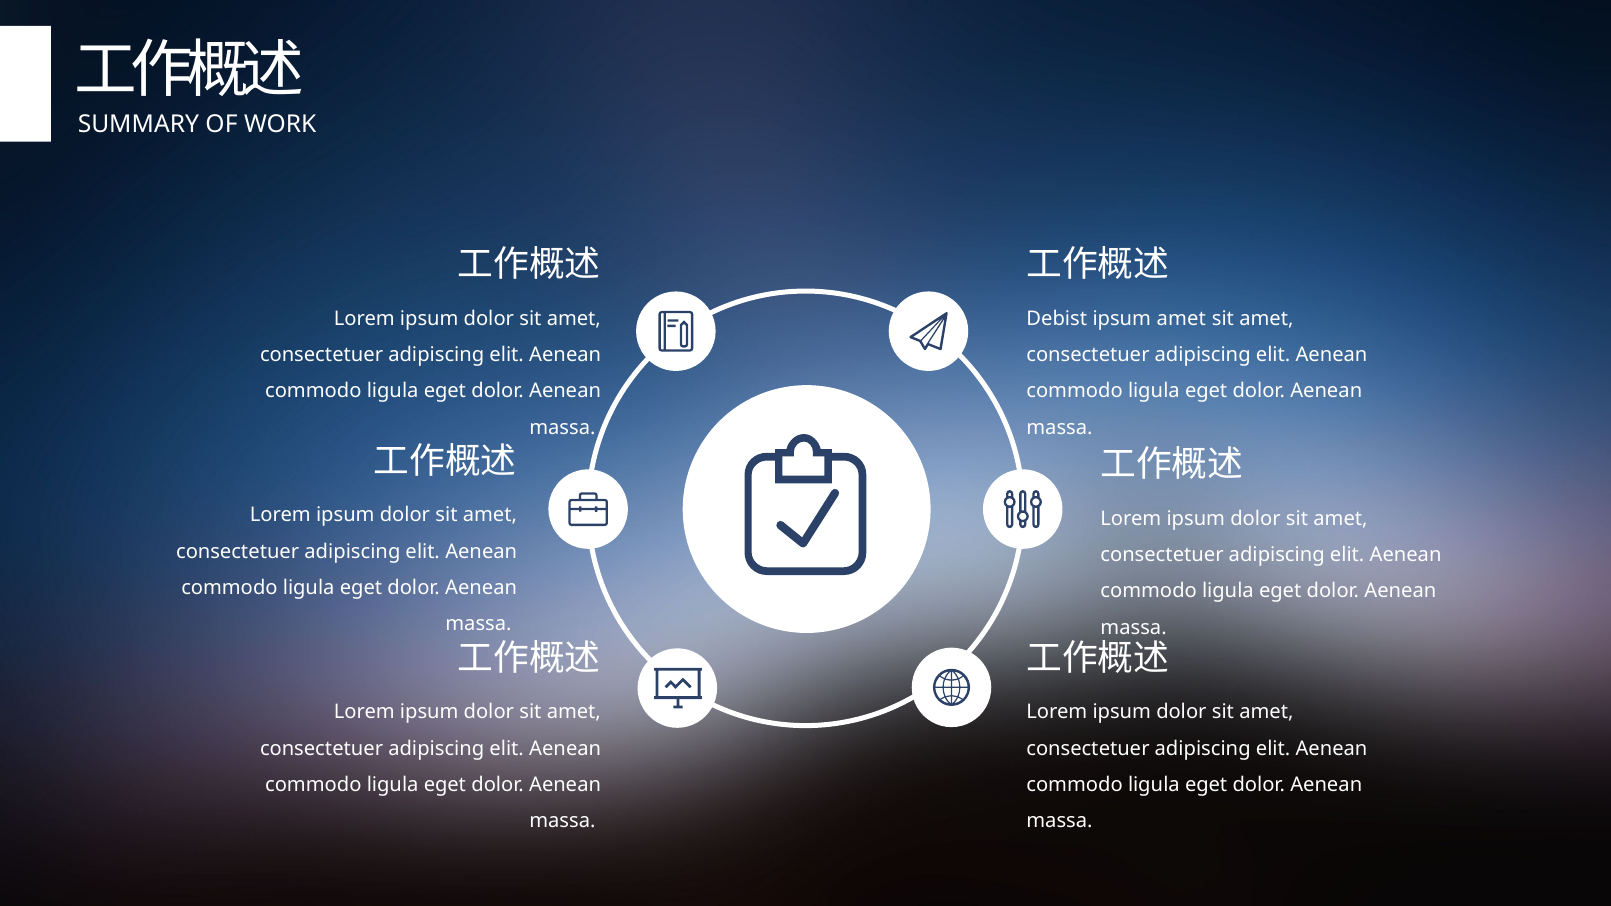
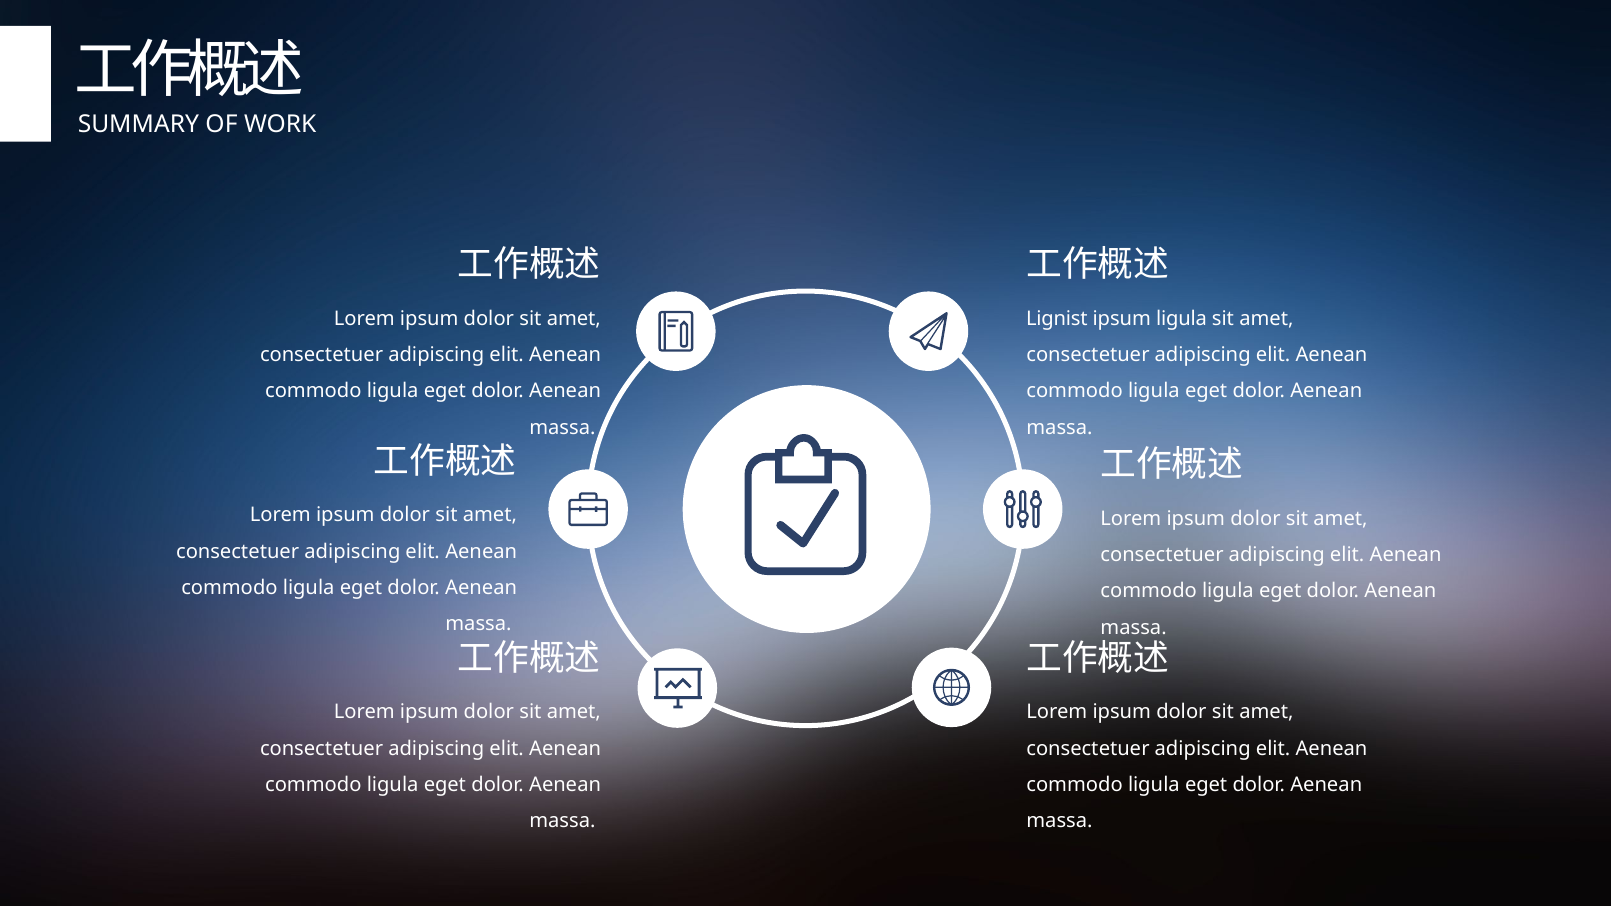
Debist: Debist -> Lignist (1057, 319)
ipsum amet: amet -> ligula (1181, 319)
